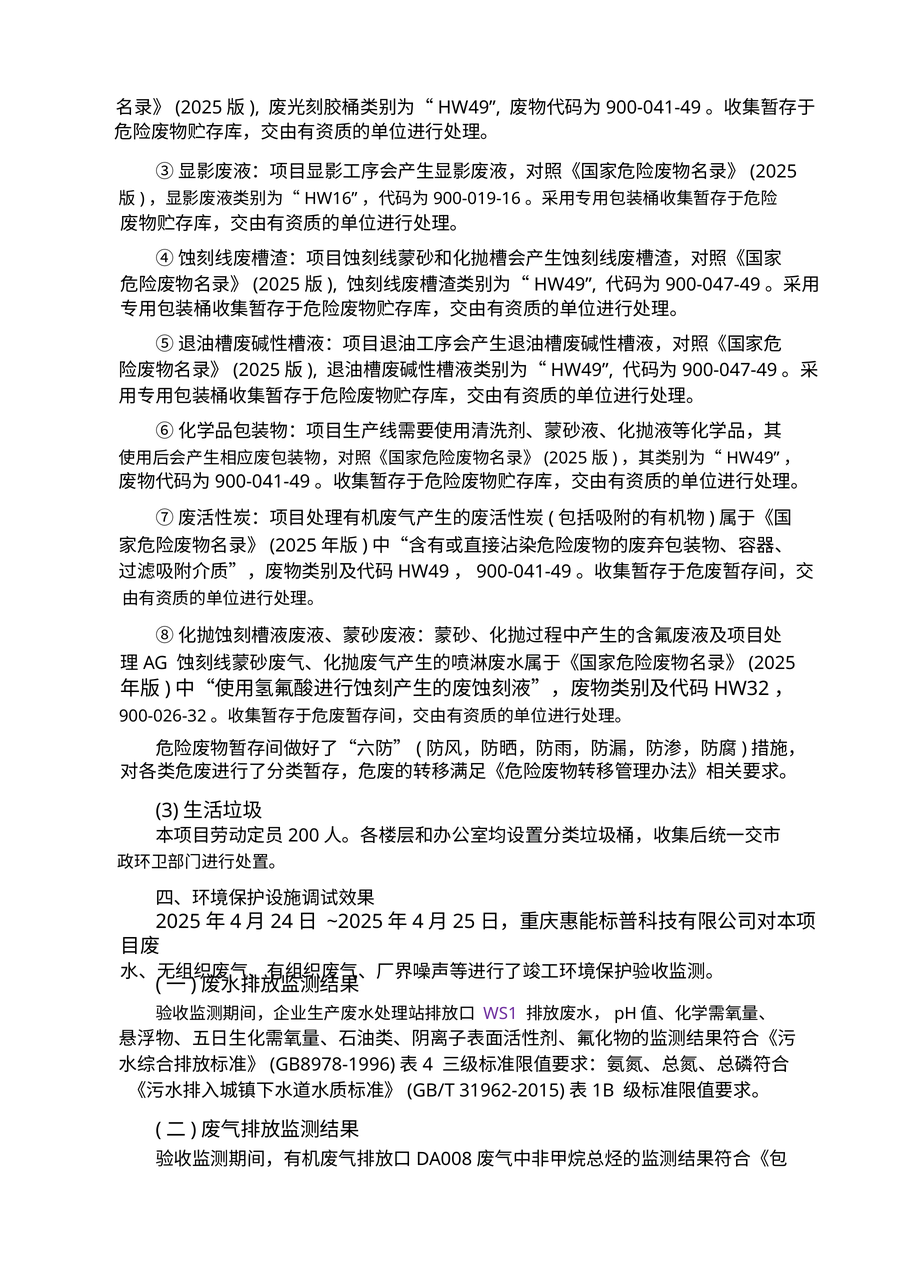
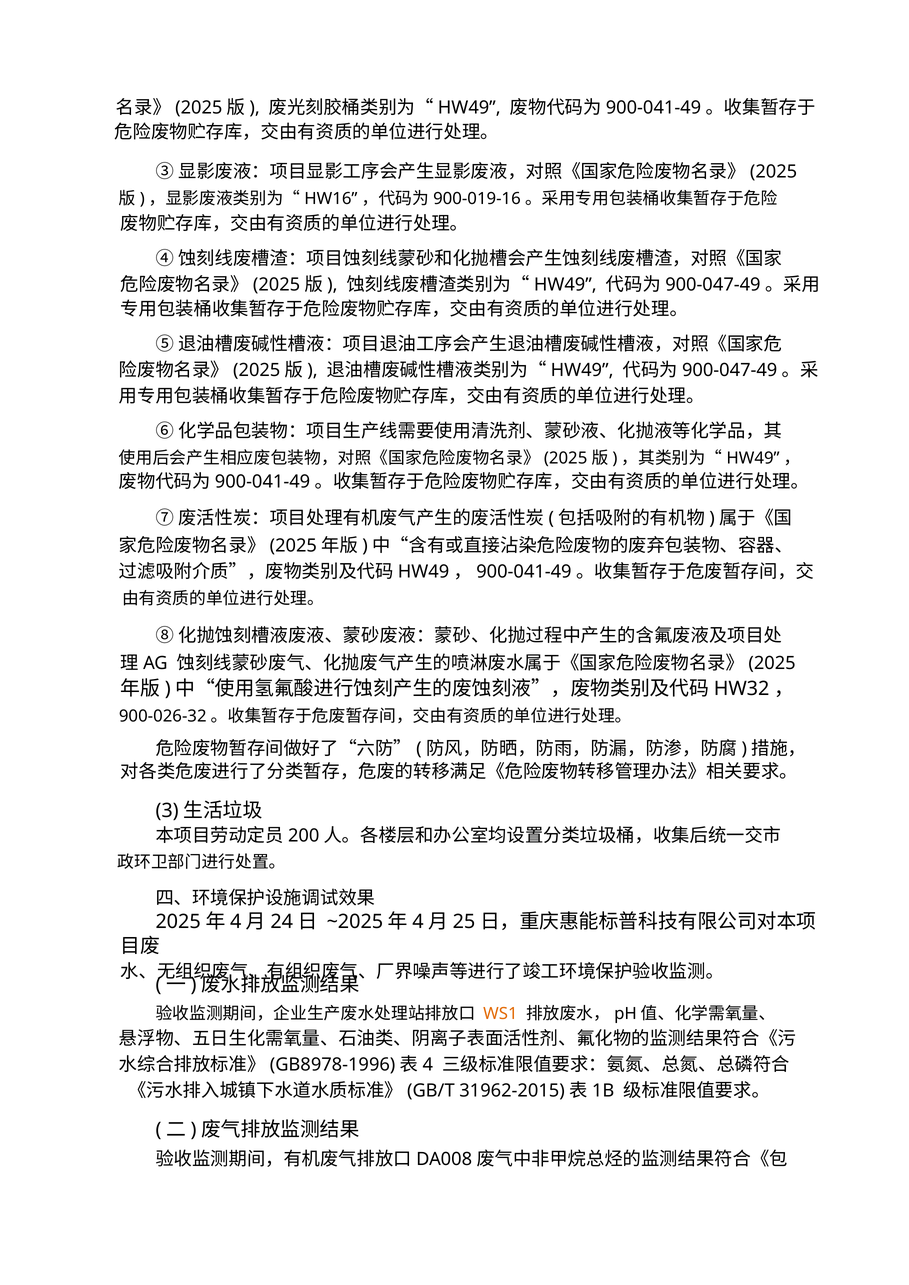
WS1 colour: purple -> orange (500, 1013)
